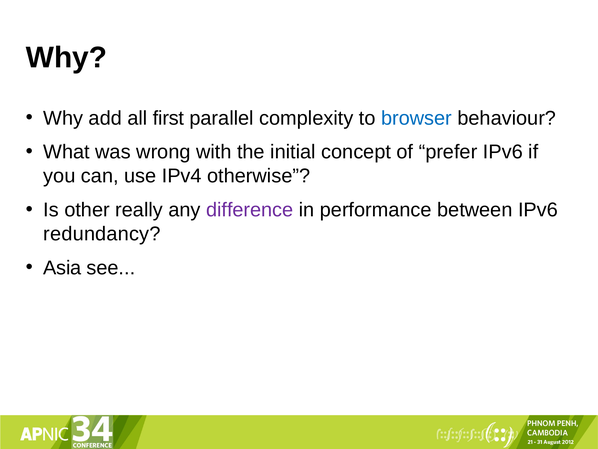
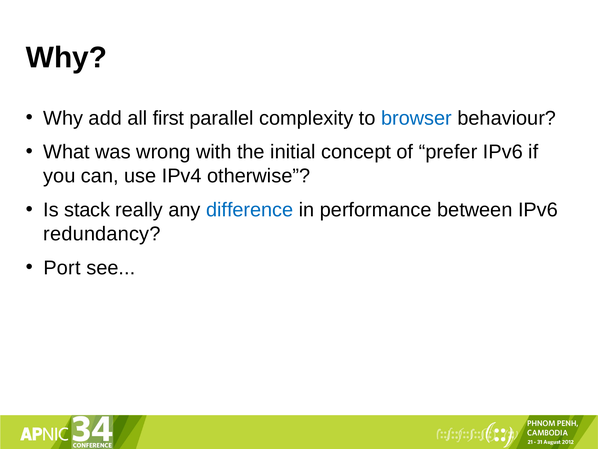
other: other -> stack (87, 210)
difference colour: purple -> blue (250, 210)
Asia: Asia -> Port (62, 267)
